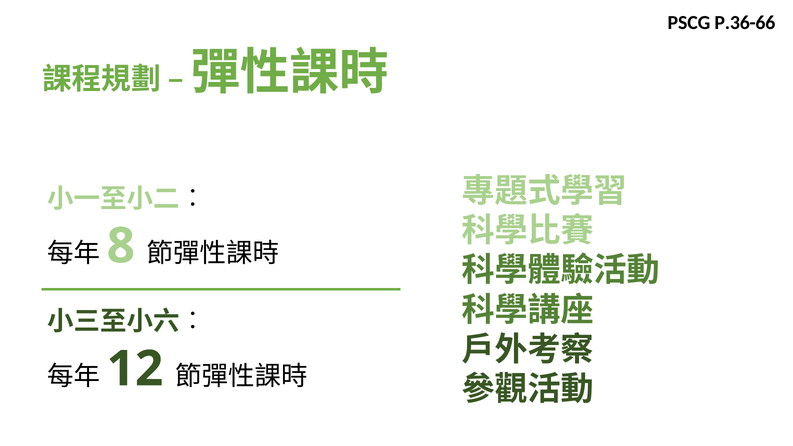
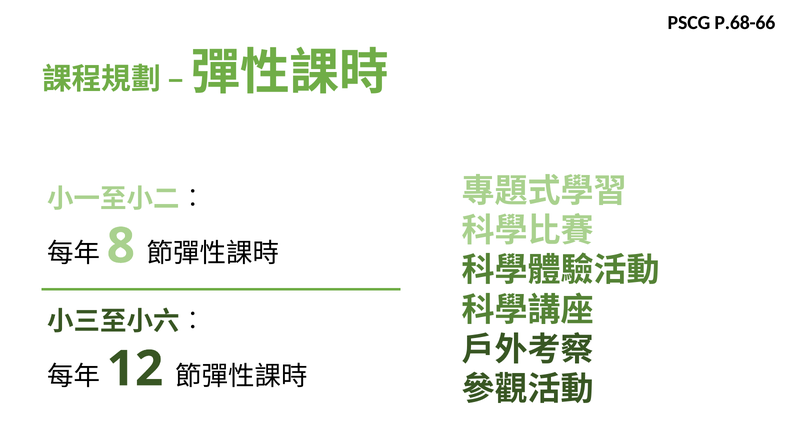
P.36-66: P.36-66 -> P.68-66 (745, 23)
